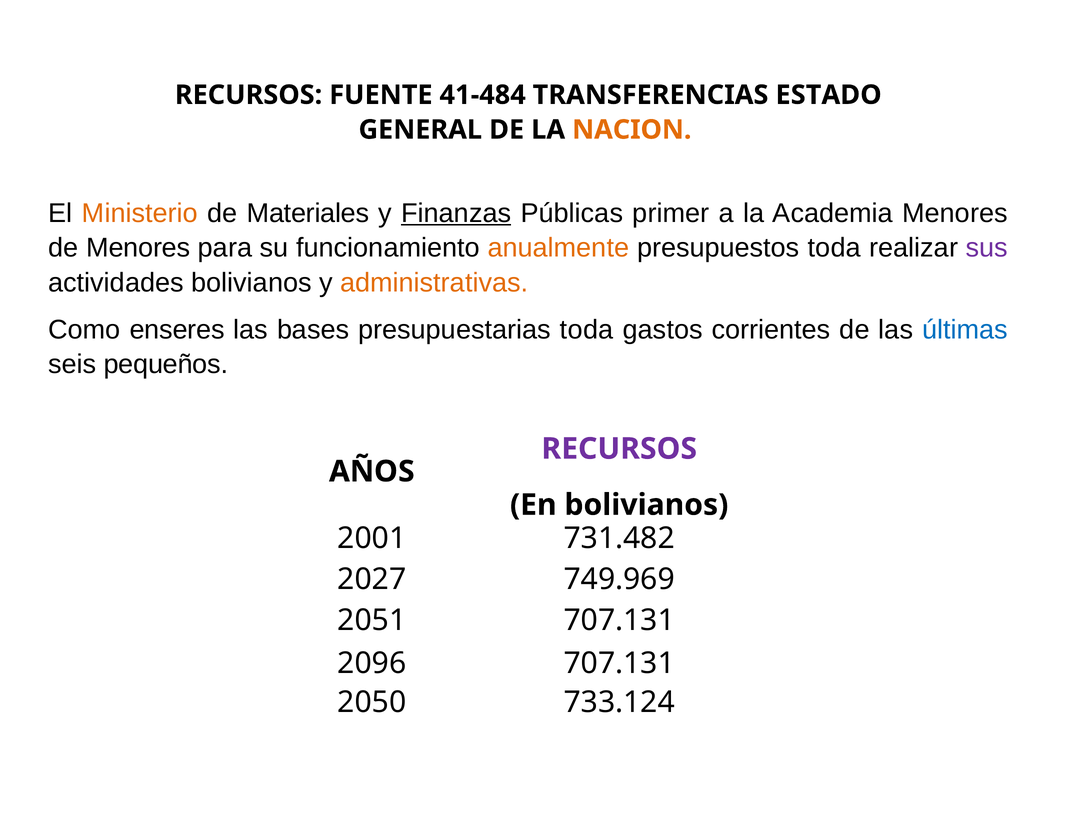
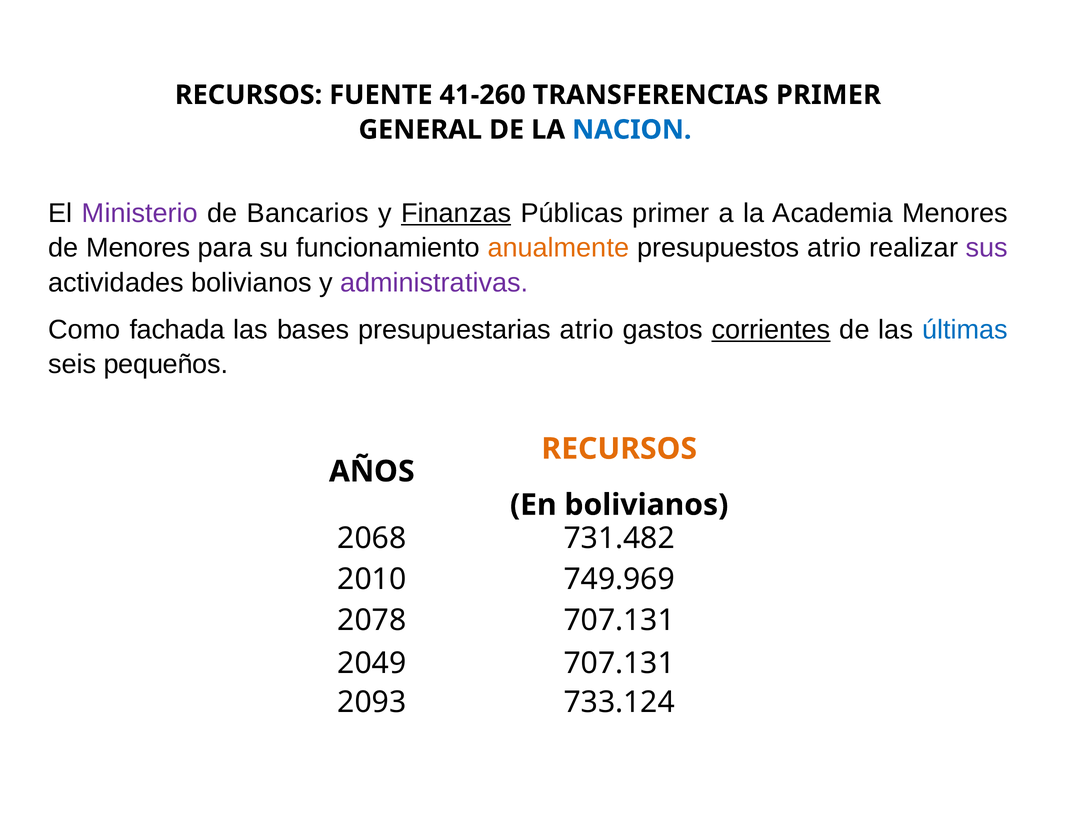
41-484: 41-484 -> 41-260 (483, 95)
TRANSFERENCIAS ESTADO: ESTADO -> PRIMER (828, 95)
NACION colour: orange -> blue (632, 130)
Ministerio colour: orange -> purple (140, 213)
Materiales: Materiales -> Bancarios (308, 213)
presupuestos toda: toda -> atrio (834, 248)
administrativas colour: orange -> purple (434, 283)
enseres: enseres -> fachada (177, 330)
presupuestarias toda: toda -> atrio (587, 330)
corrientes underline: none -> present (771, 330)
RECURSOS colour: purple -> orange (619, 449)
2001: 2001 -> 2068 (372, 538)
2027: 2027 -> 2010 (372, 579)
2051: 2051 -> 2078 (372, 620)
2096: 2096 -> 2049 (372, 663)
2050: 2050 -> 2093 (372, 703)
